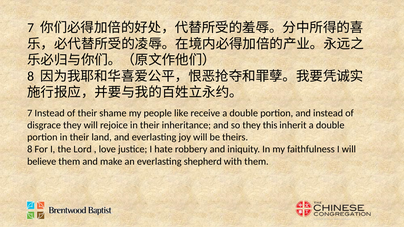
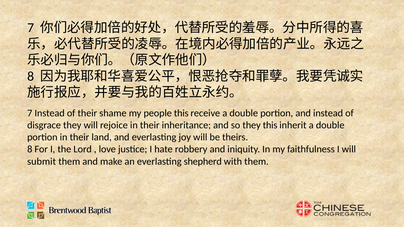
people like: like -> this (181, 113)
believe: believe -> submit (42, 162)
